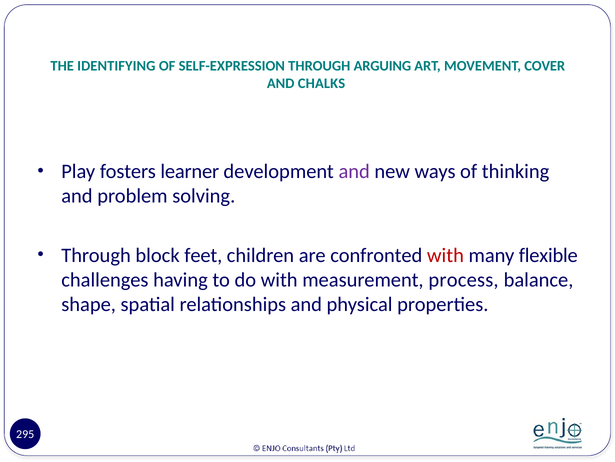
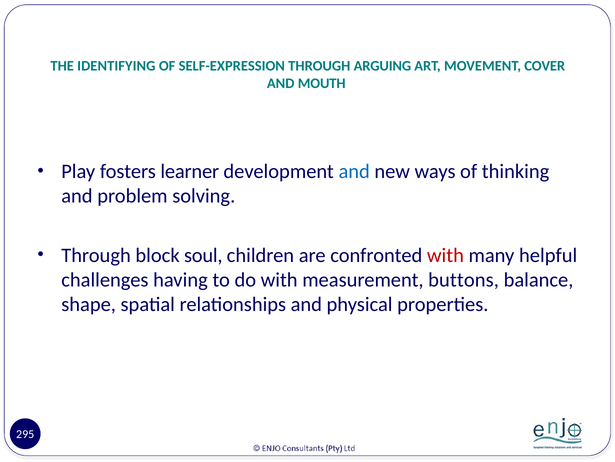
CHALKS: CHALKS -> MOUTH (322, 84)
and colour: purple -> blue (354, 171)
feet: feet -> soul (203, 255)
flexible: flexible -> helpful (548, 255)
process: process -> buttons (464, 280)
